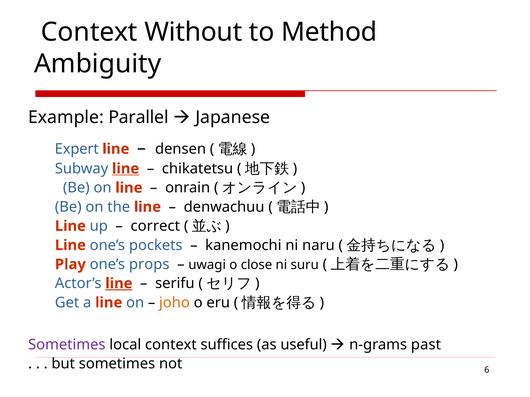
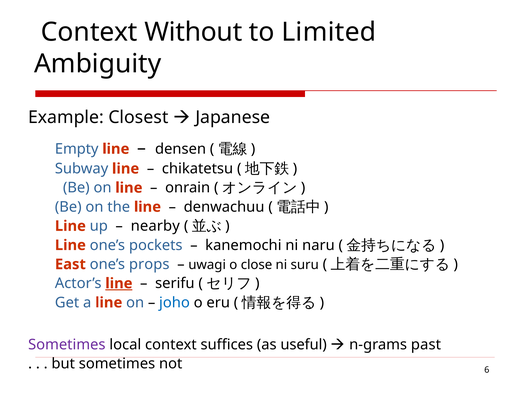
Method: Method -> Limited (329, 32)
Parallel: Parallel -> Closest (138, 118)
Expert: Expert -> Empty (77, 149)
line underline: present -> none (126, 169)
correct: correct -> nearby (155, 226)
Play: Play -> East (70, 265)
joho colour: orange -> blue (174, 303)
